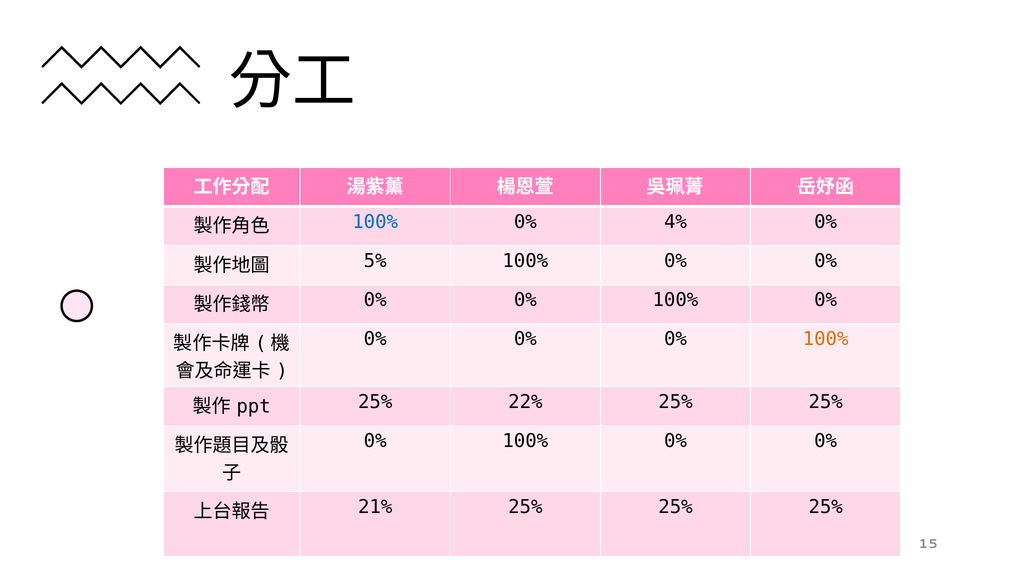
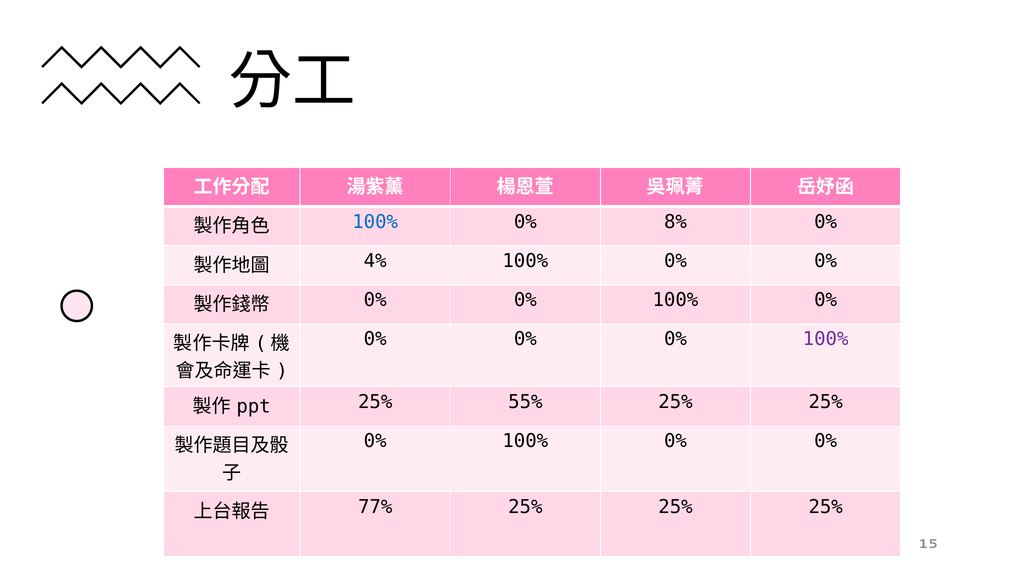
4%: 4% -> 8% (675, 222)
5%: 5% -> 4% (375, 261)
100% colour: orange -> purple (826, 339)
22%: 22% -> 55% (525, 402)
21%: 21% -> 77% (375, 507)
